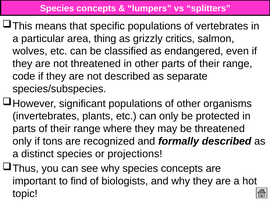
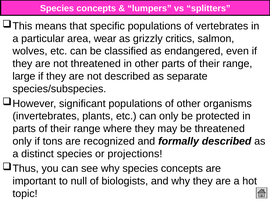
thing: thing -> wear (105, 39)
code: code -> large (24, 76)
find: find -> null (79, 182)
